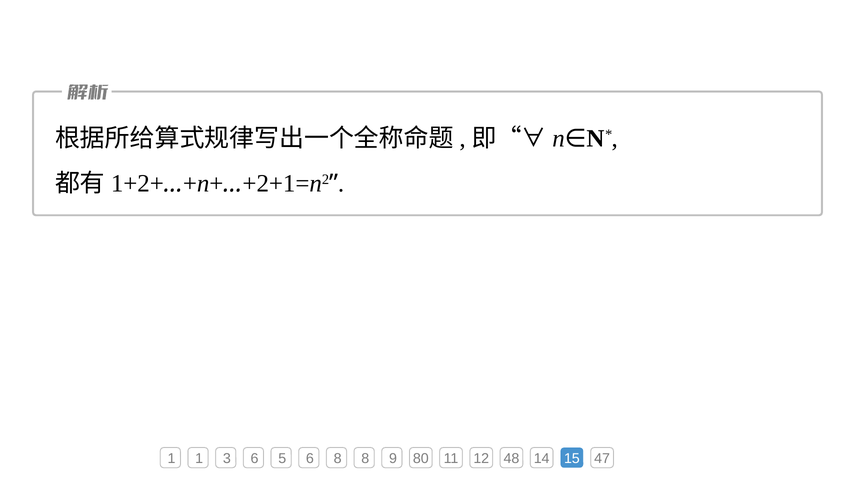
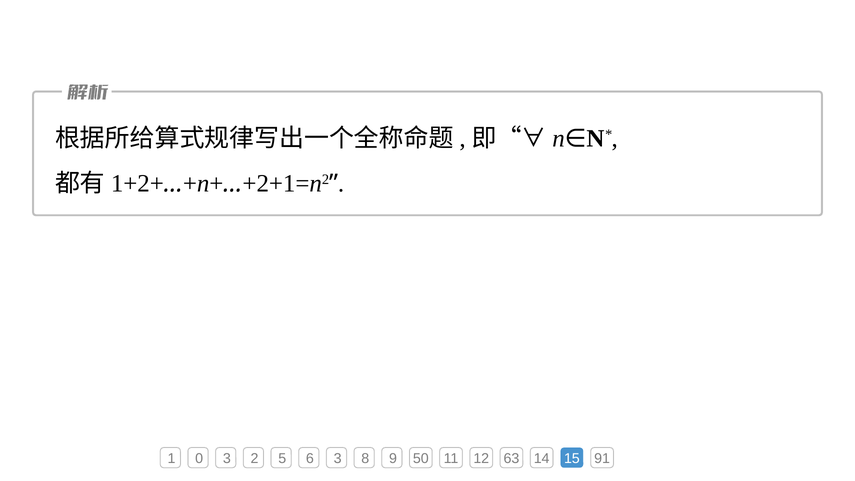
1 1: 1 -> 0 (199, 459)
3 6: 6 -> 2 (255, 459)
6 8: 8 -> 3 (338, 459)
80: 80 -> 50 (421, 459)
48: 48 -> 63 (511, 459)
47: 47 -> 91 (602, 459)
